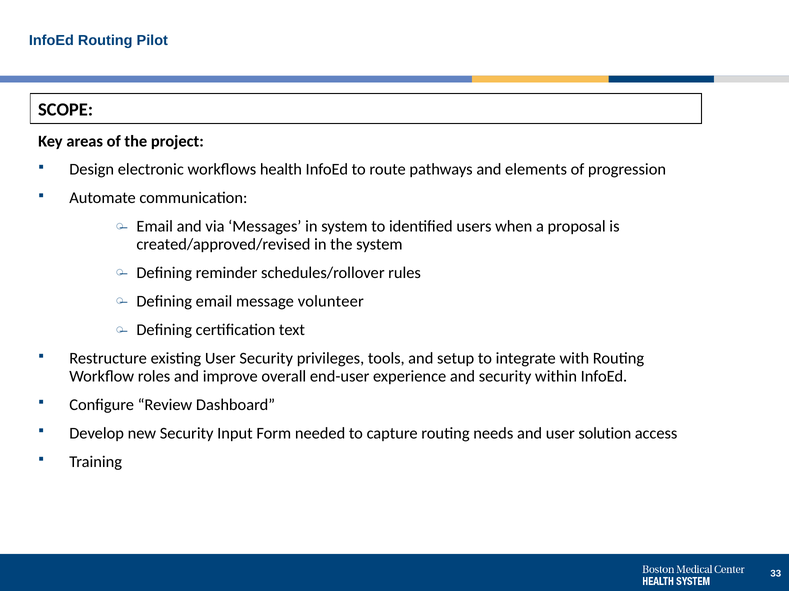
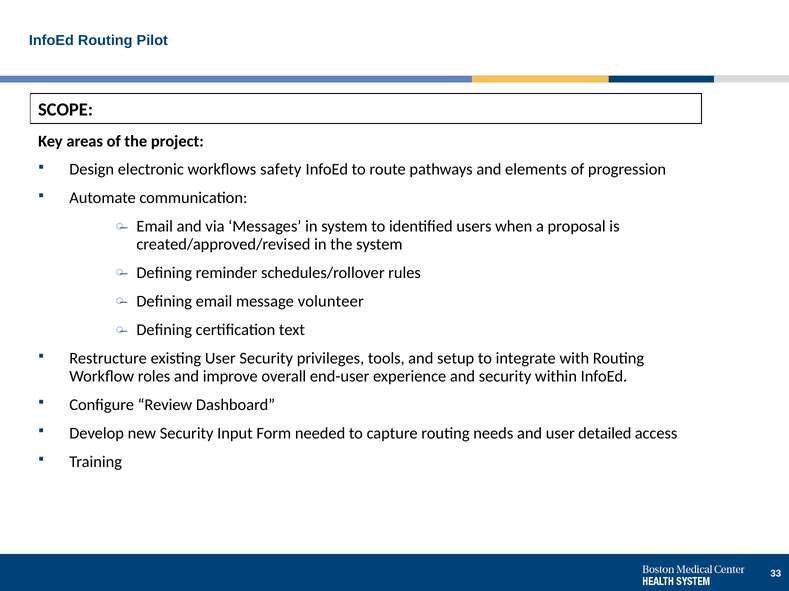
health: health -> safety (281, 170)
solution: solution -> detailed (605, 434)
